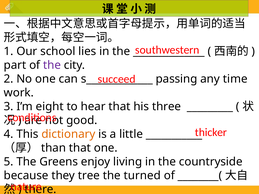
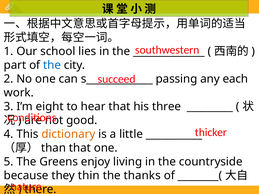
the colour: purple -> blue (52, 65)
time: time -> each (235, 79)
tree: tree -> thin (89, 176)
turned: turned -> thanks (142, 176)
